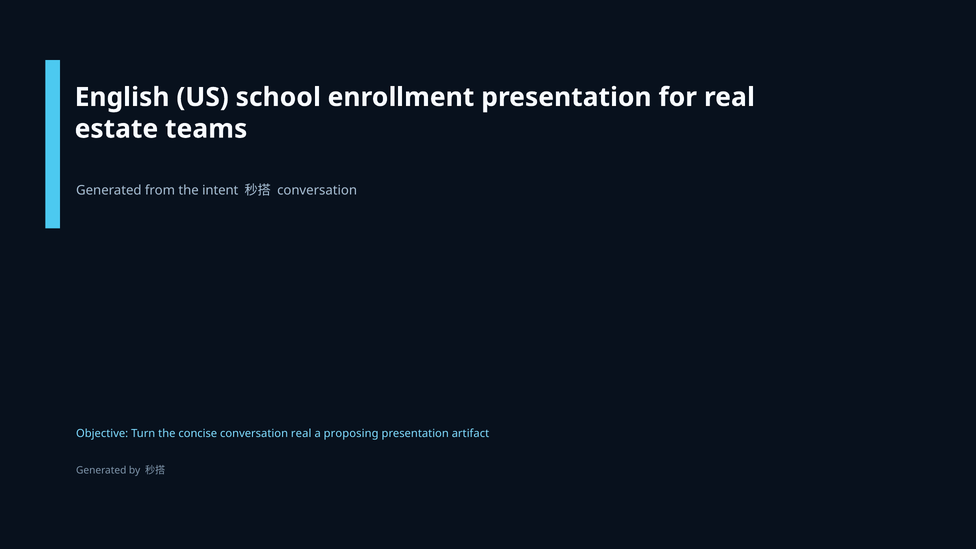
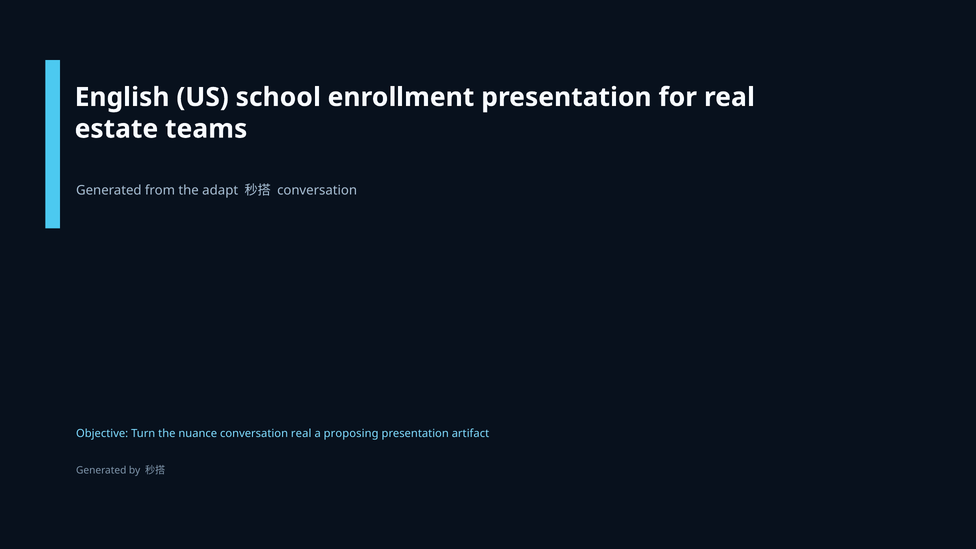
intent: intent -> adapt (220, 191)
concise: concise -> nuance (198, 433)
